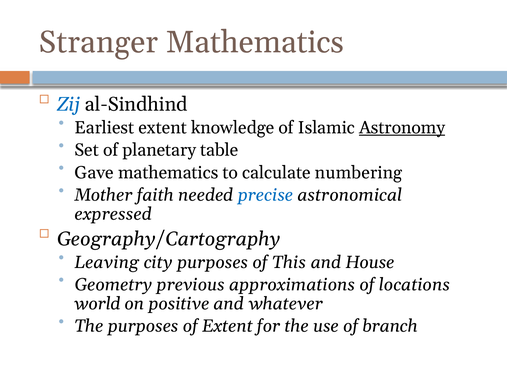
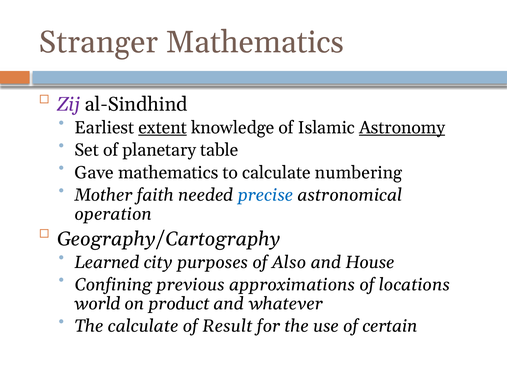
Zij colour: blue -> purple (68, 104)
extent underline: none -> present (163, 128)
expressed: expressed -> operation (113, 214)
Leaving: Leaving -> Learned (107, 262)
This: This -> Also (289, 262)
Geometry: Geometry -> Confining (113, 285)
positive: positive -> product (179, 304)
The purposes: purposes -> calculate (143, 326)
of Extent: Extent -> Result (227, 326)
branch: branch -> certain (390, 326)
